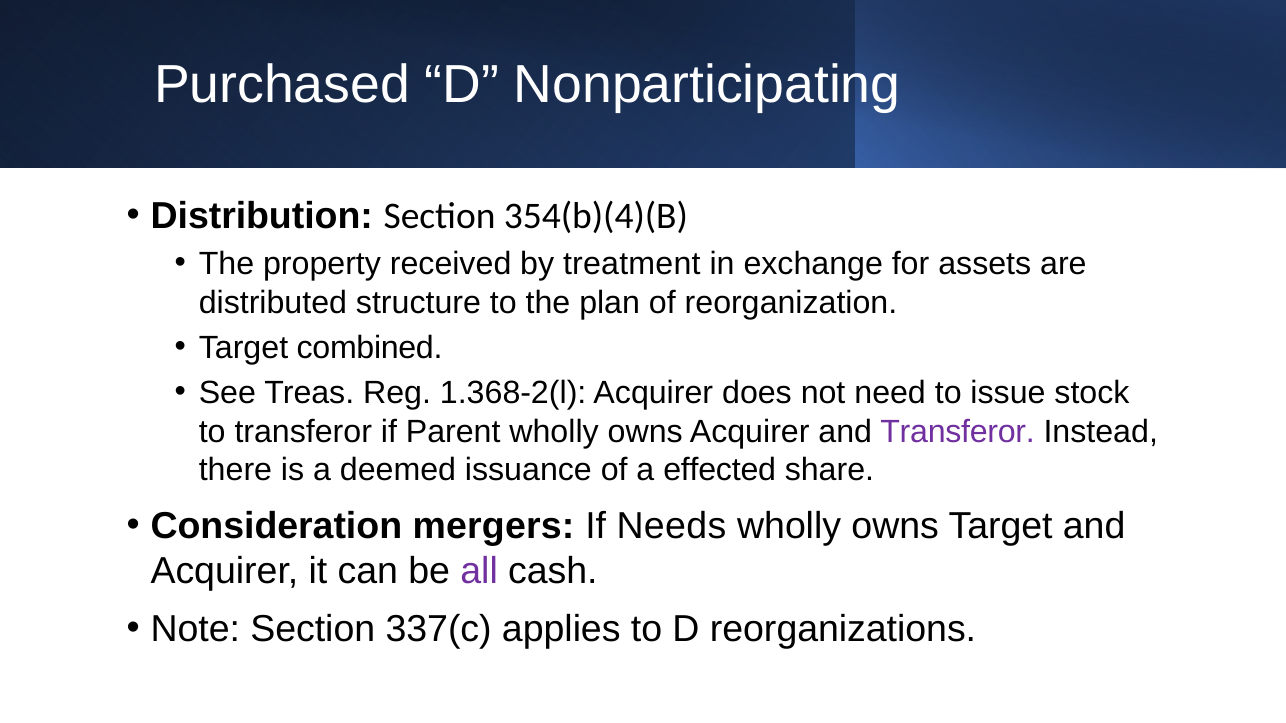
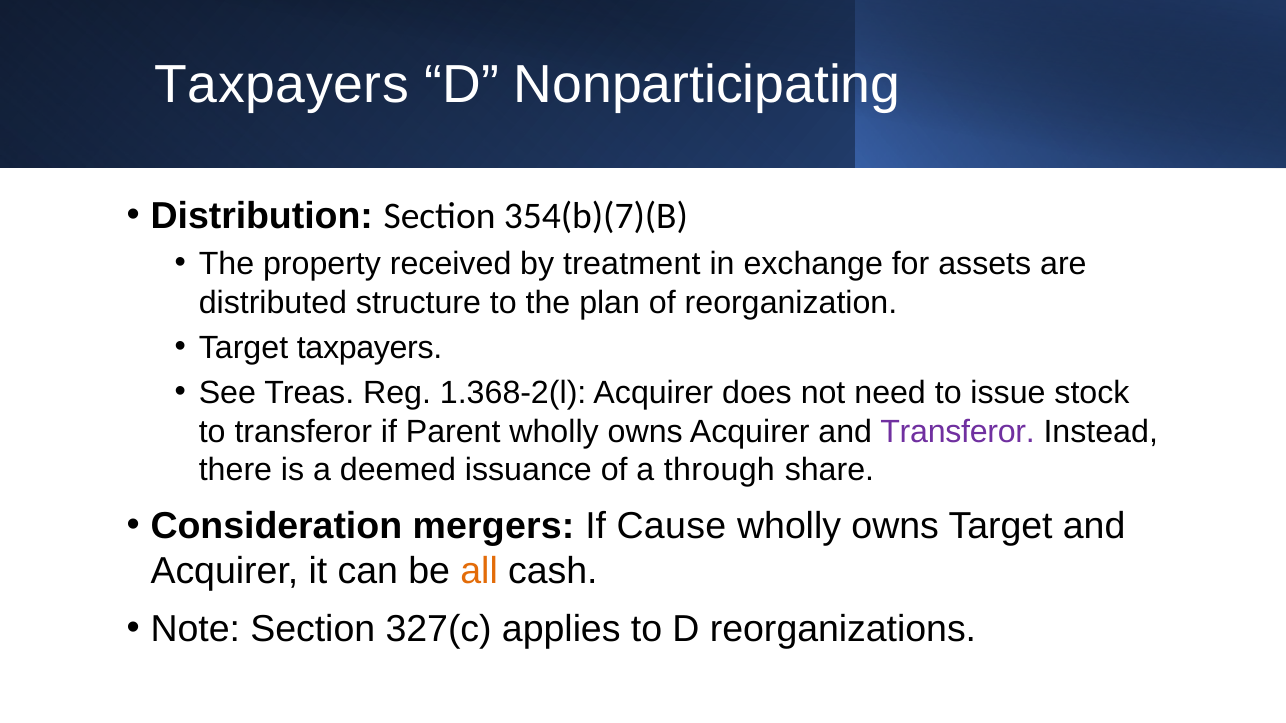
Purchased: Purchased -> Taxpayers (282, 85)
354(b)(4)(B: 354(b)(4)(B -> 354(b)(7)(B (596, 216)
Target combined: combined -> taxpayers (370, 348)
effected: effected -> through (719, 471)
Needs: Needs -> Cause (671, 526)
all colour: purple -> orange (479, 571)
337(c: 337(c -> 327(c (439, 629)
